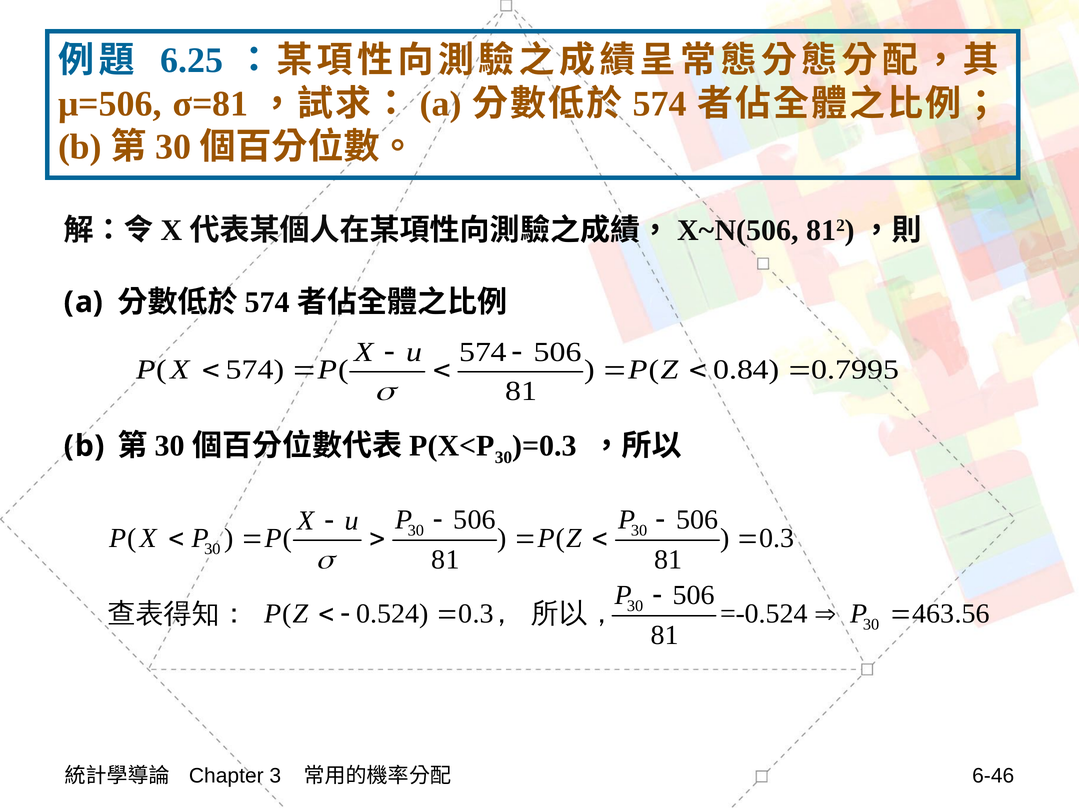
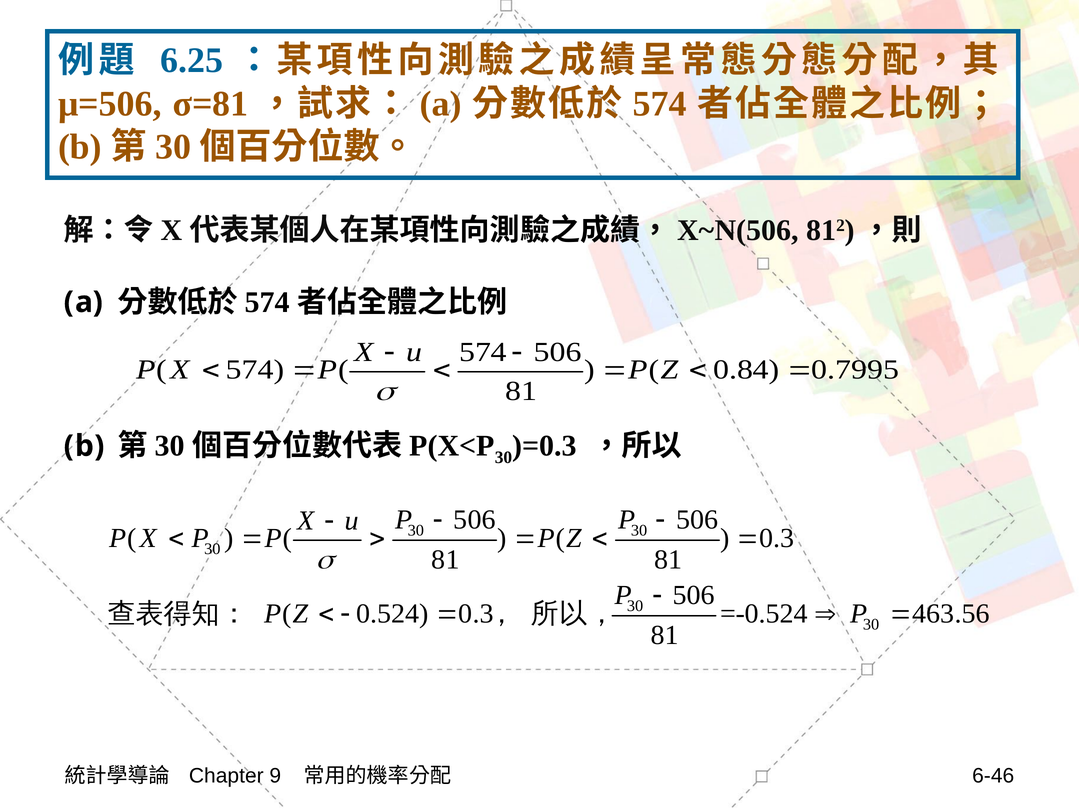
3: 3 -> 9 (275, 776)
